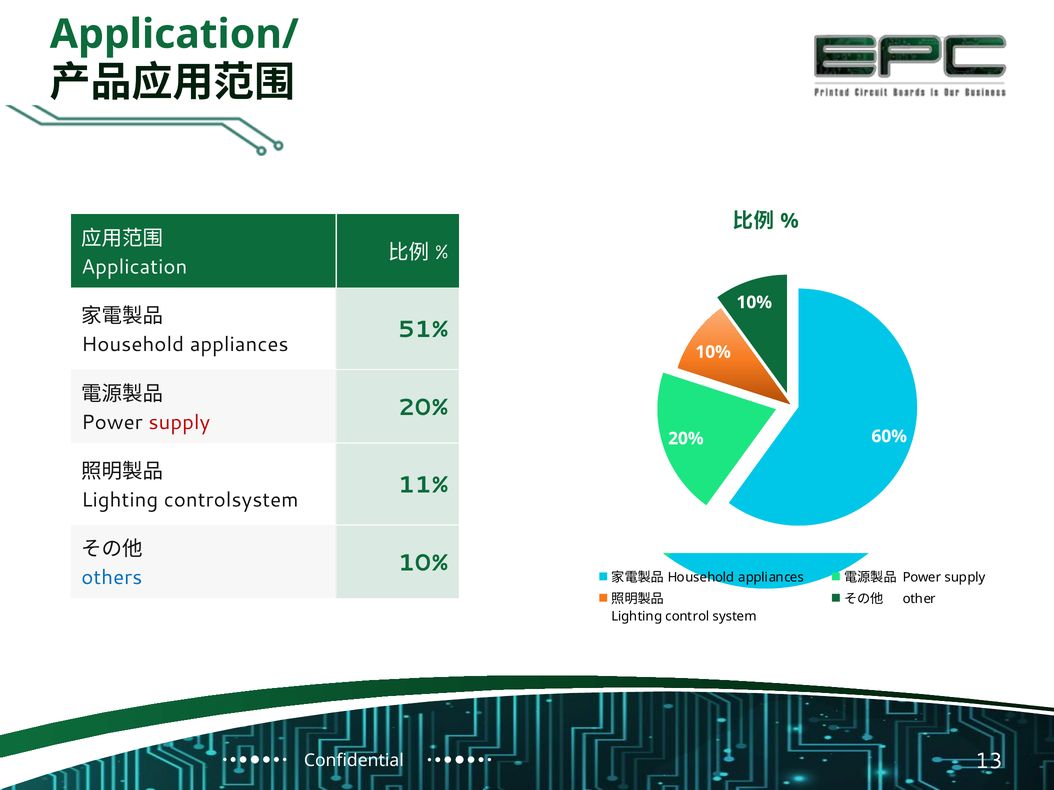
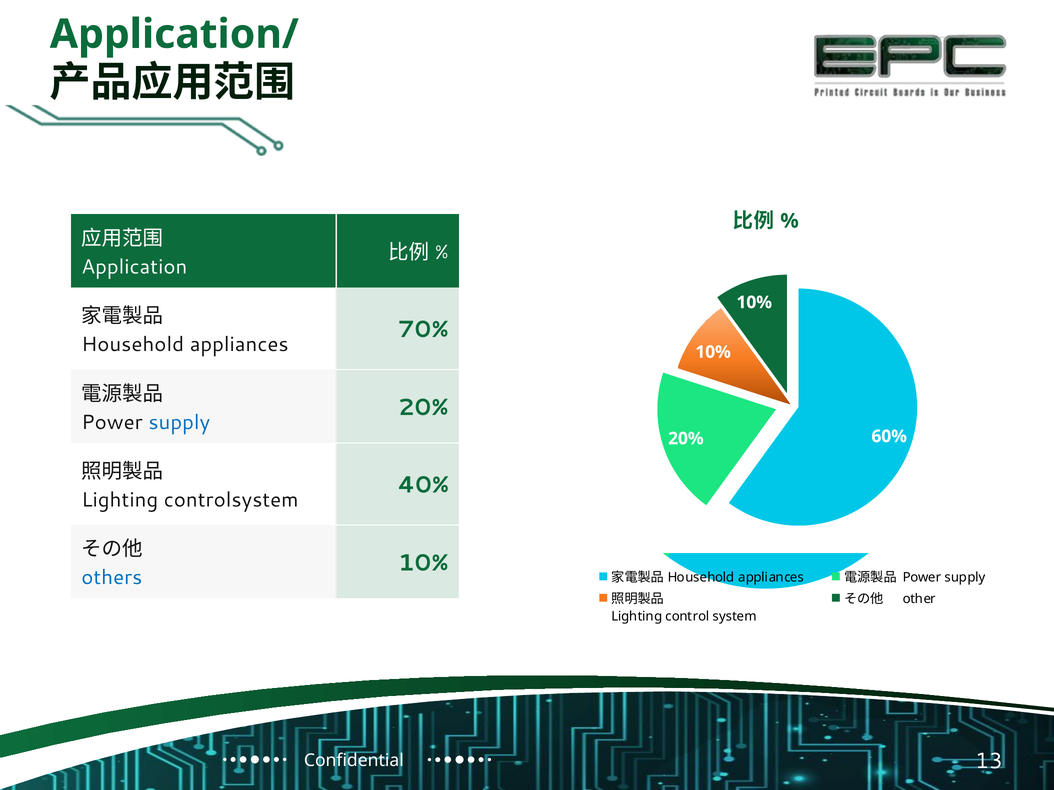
51%: 51% -> 70% (423, 330)
supply colour: red -> blue (179, 423)
11%: 11% -> 40% (423, 485)
